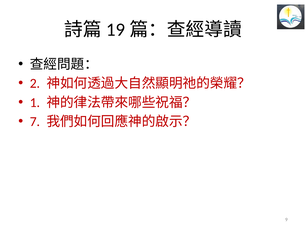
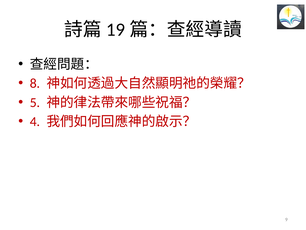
2: 2 -> 8 (35, 83)
1: 1 -> 5 (35, 102)
7: 7 -> 4 (35, 121)
